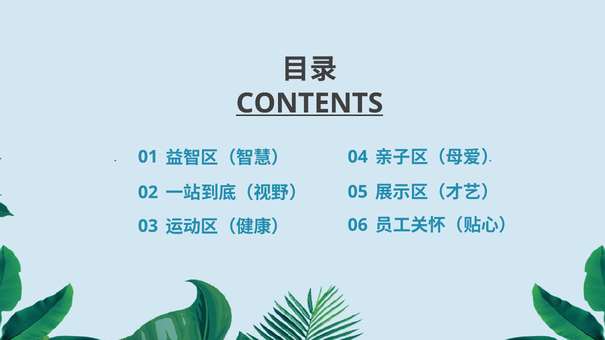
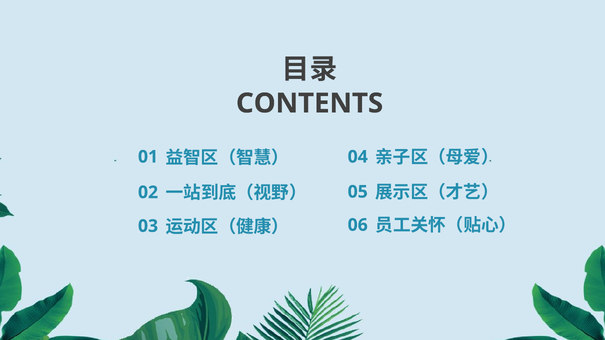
CONTENTS underline: present -> none (310, 103)
